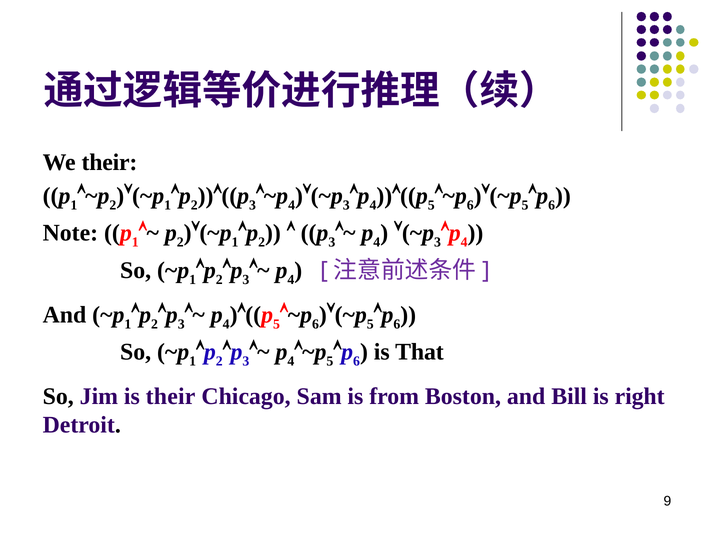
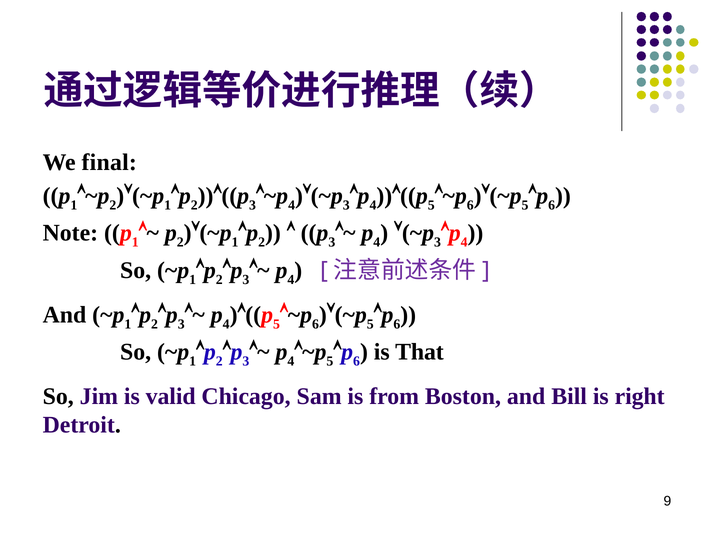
We their: their -> final (109, 162)
is their: their -> valid (171, 396)
